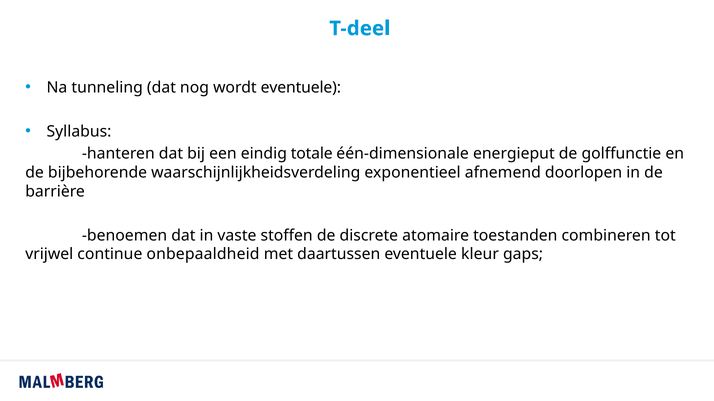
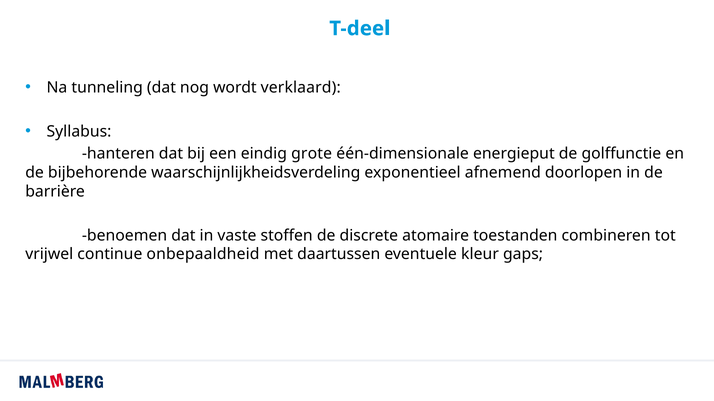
wordt eventuele: eventuele -> verklaard (301, 88)
totale: totale -> grote (312, 154)
